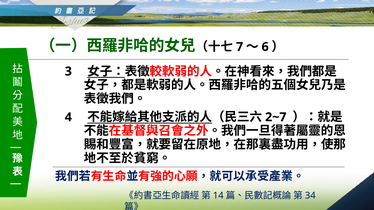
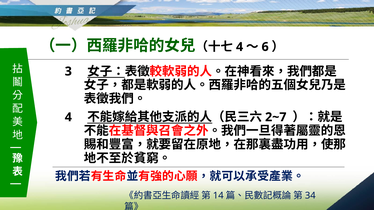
7: 7 -> 4 (240, 47)
